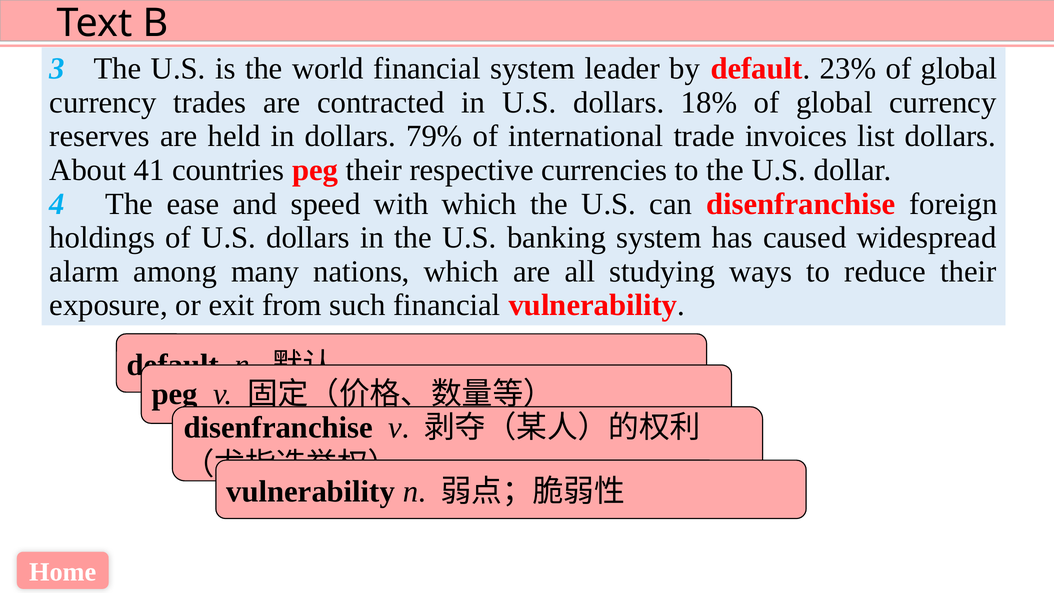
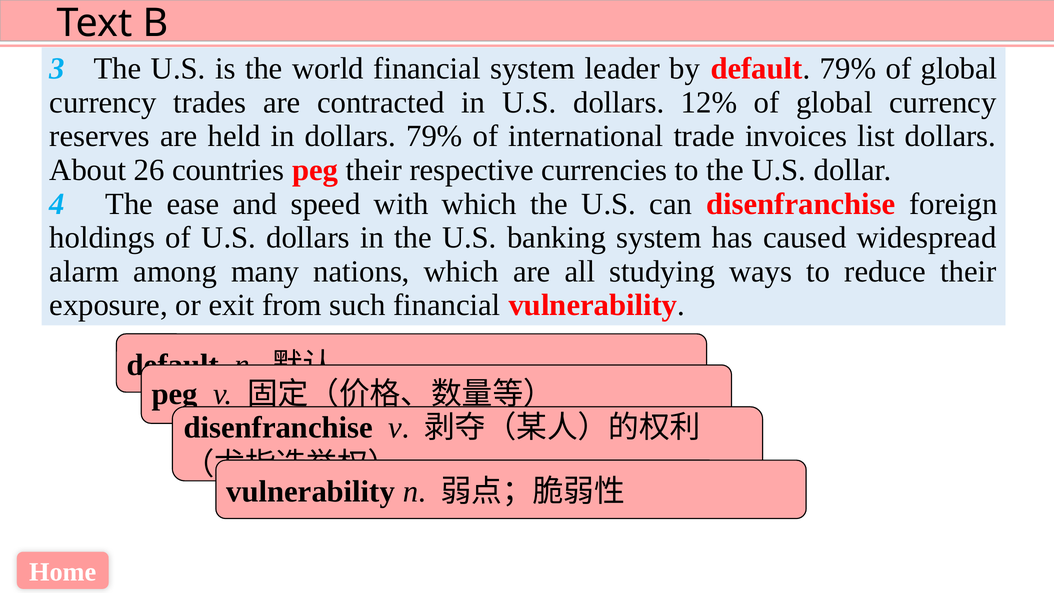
default 23%: 23% -> 79% (848, 69)
18%: 18% -> 12% (709, 102)
41: 41 -> 26 (149, 170)
